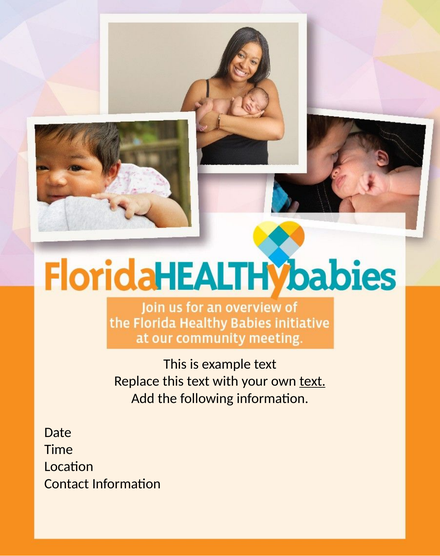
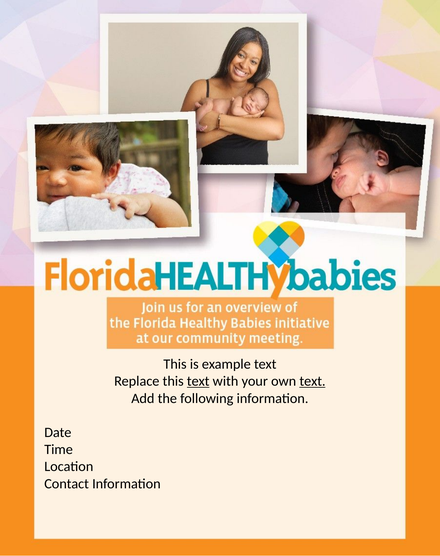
text underline: none -> present (198, 382)
